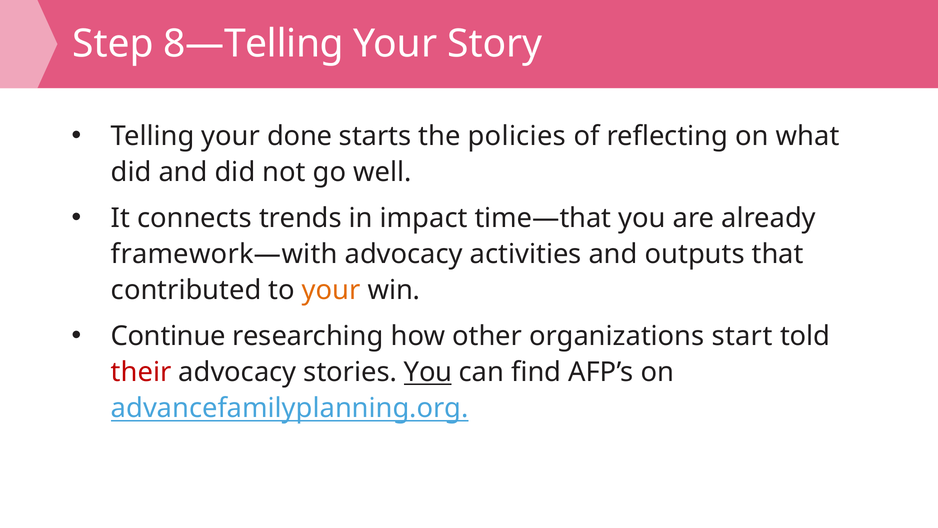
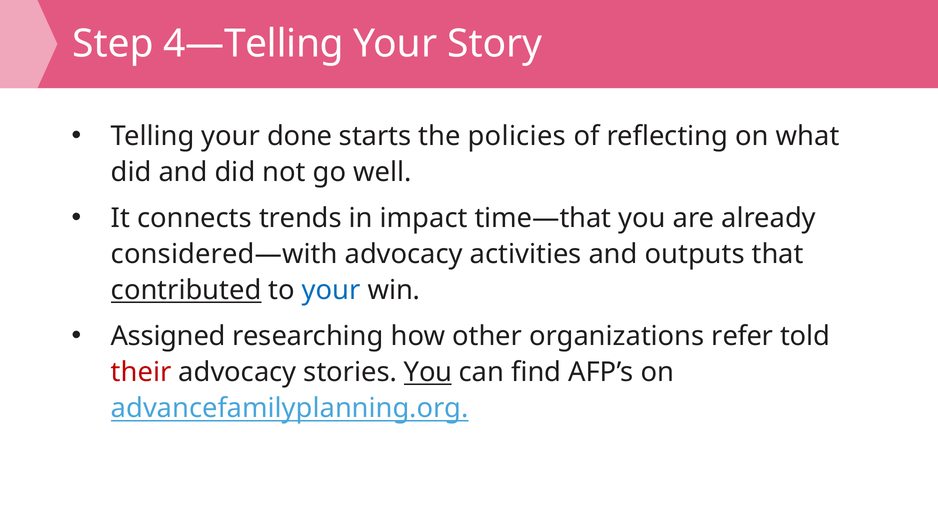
8—Telling: 8—Telling -> 4—Telling (254, 44)
framework—with: framework—with -> considered—with (224, 254)
contributed underline: none -> present (186, 290)
your colour: orange -> blue (331, 290)
Continue: Continue -> Assigned (168, 336)
start: start -> refer (742, 336)
